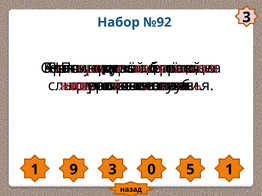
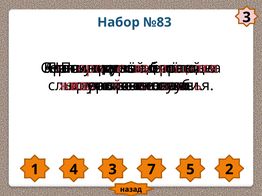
№92: №92 -> №83 (157, 22)
9: 9 -> 4 (74, 170)
0: 0 -> 7 (151, 170)
5 1: 1 -> 2 (229, 170)
